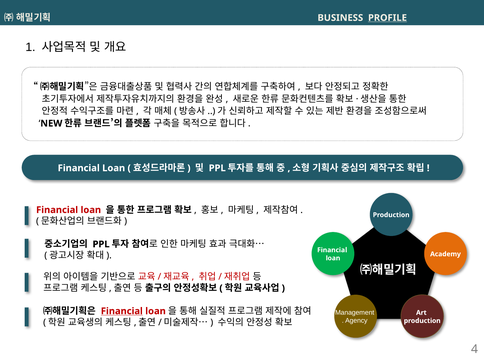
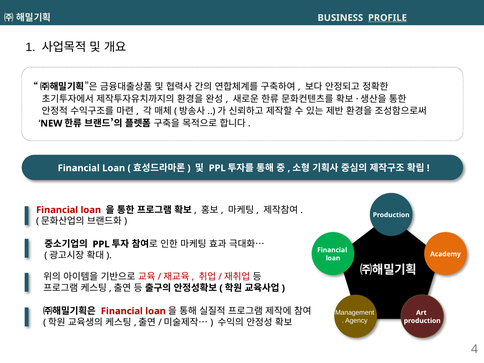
Financial underline: present -> none (122, 311)
